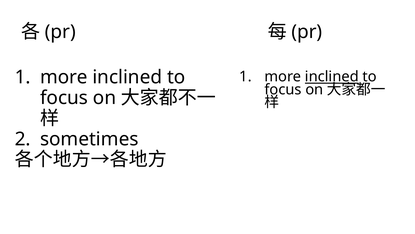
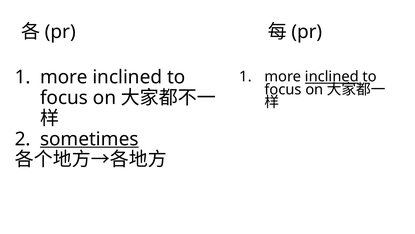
sometimes underline: none -> present (89, 139)
